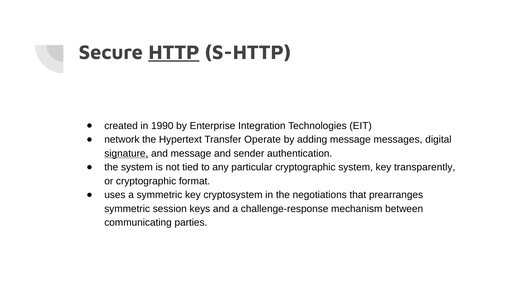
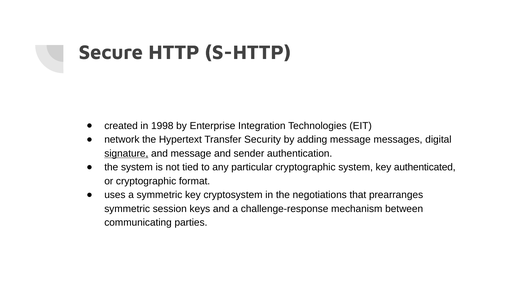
HTTP underline: present -> none (174, 52)
1990: 1990 -> 1998 (162, 126)
Operate: Operate -> Security (263, 140)
transparently: transparently -> authenticated (425, 167)
